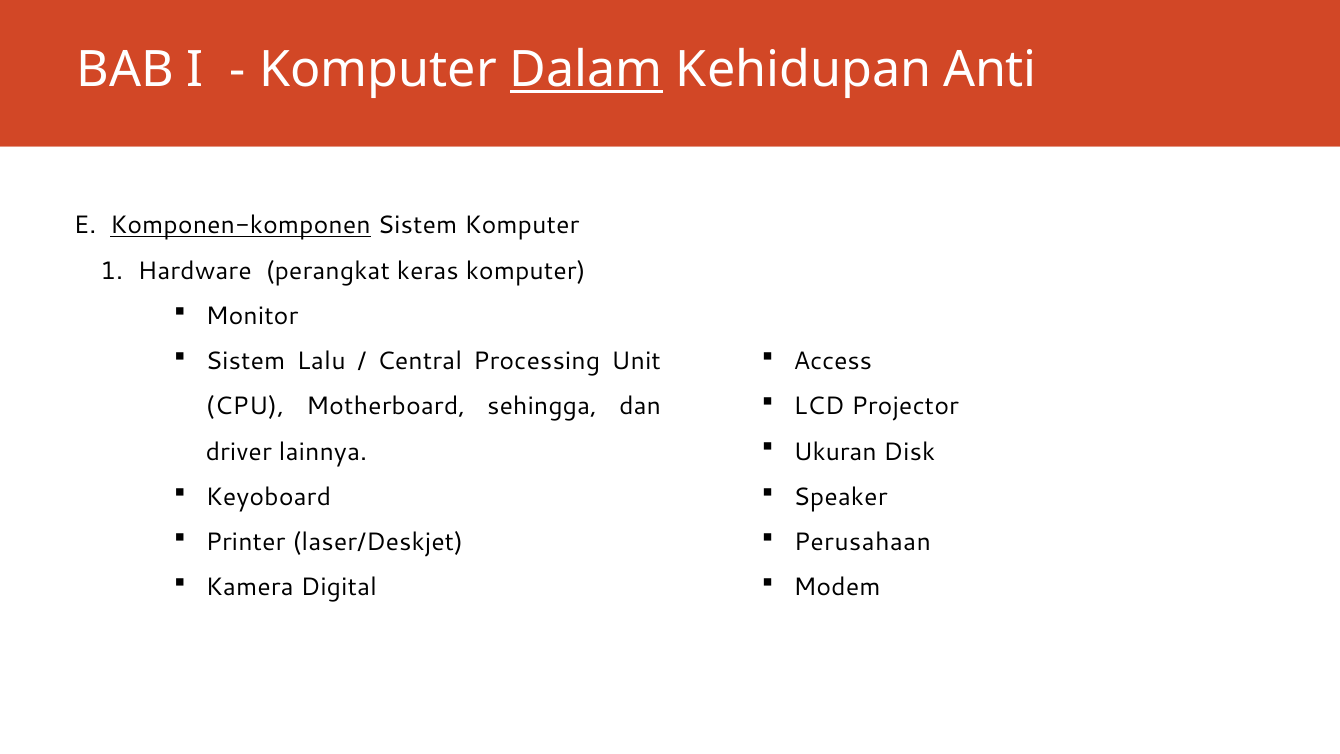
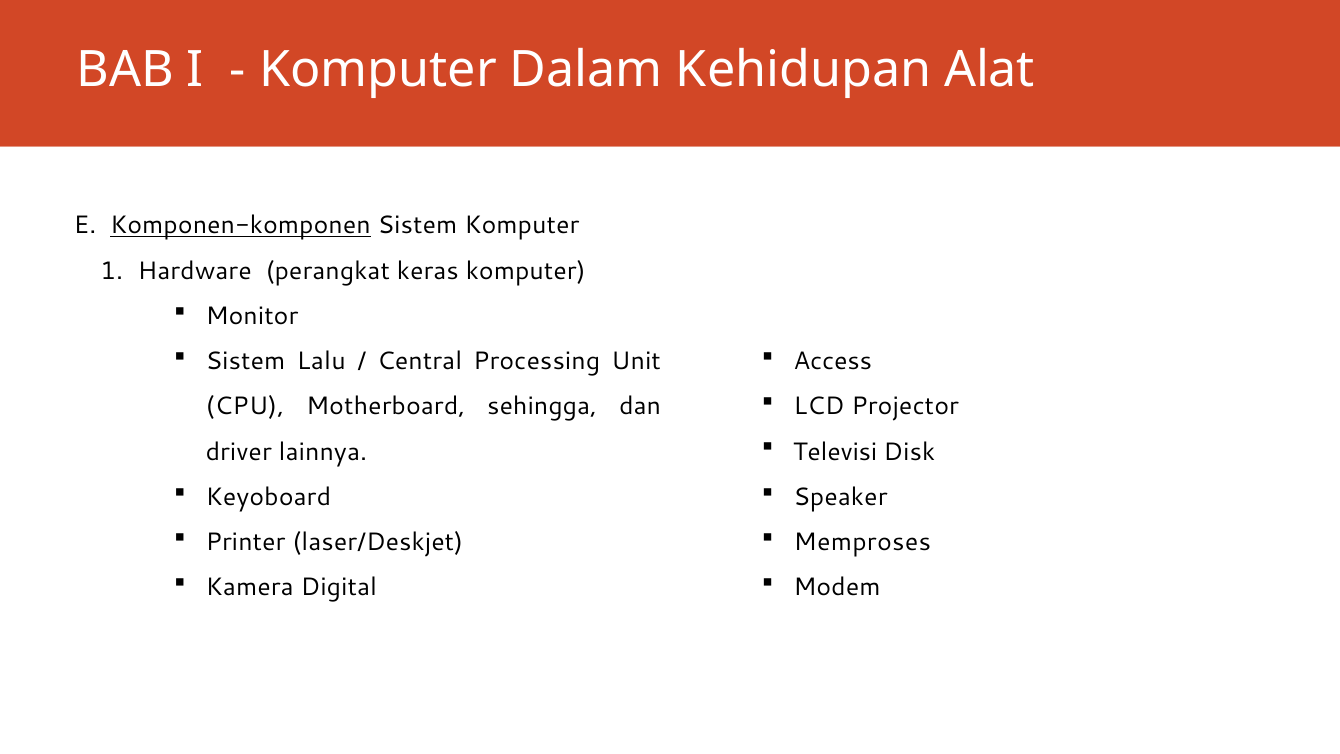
Dalam underline: present -> none (586, 70)
Anti: Anti -> Alat (990, 70)
Ukuran: Ukuran -> Televisi (835, 452)
Perusahaan: Perusahaan -> Memproses (862, 542)
